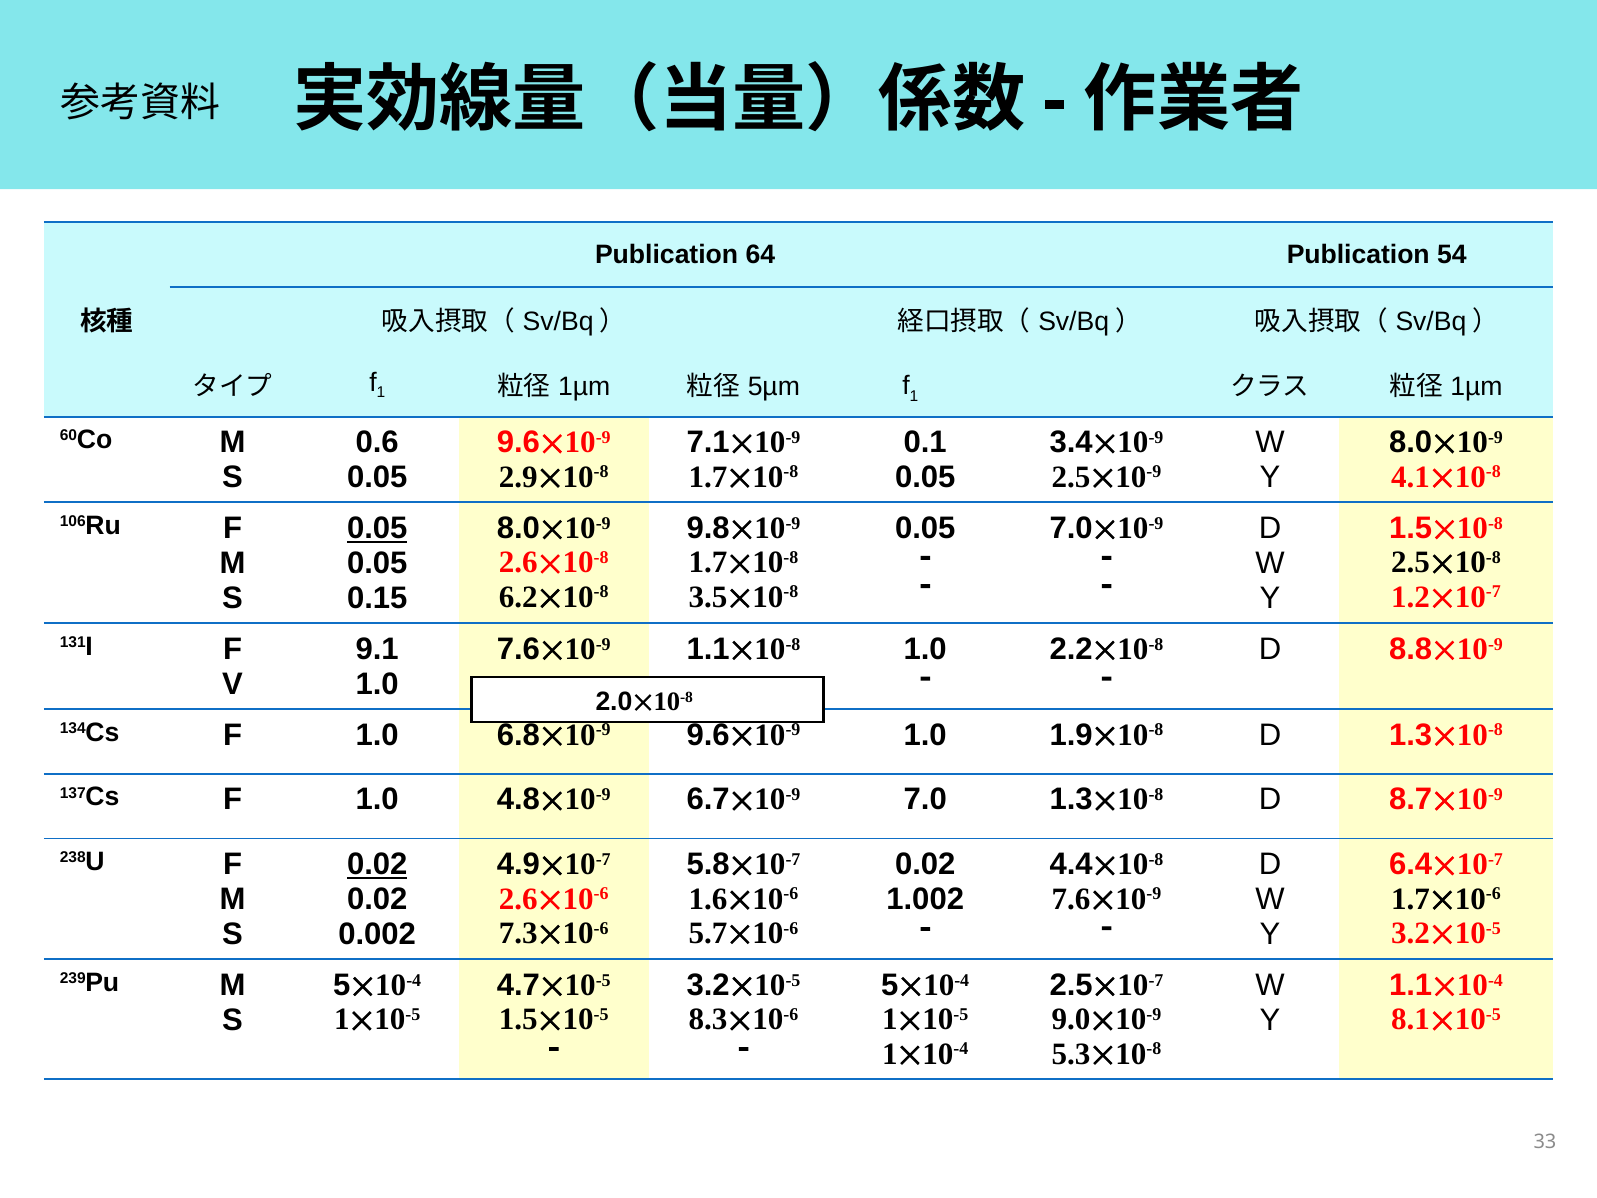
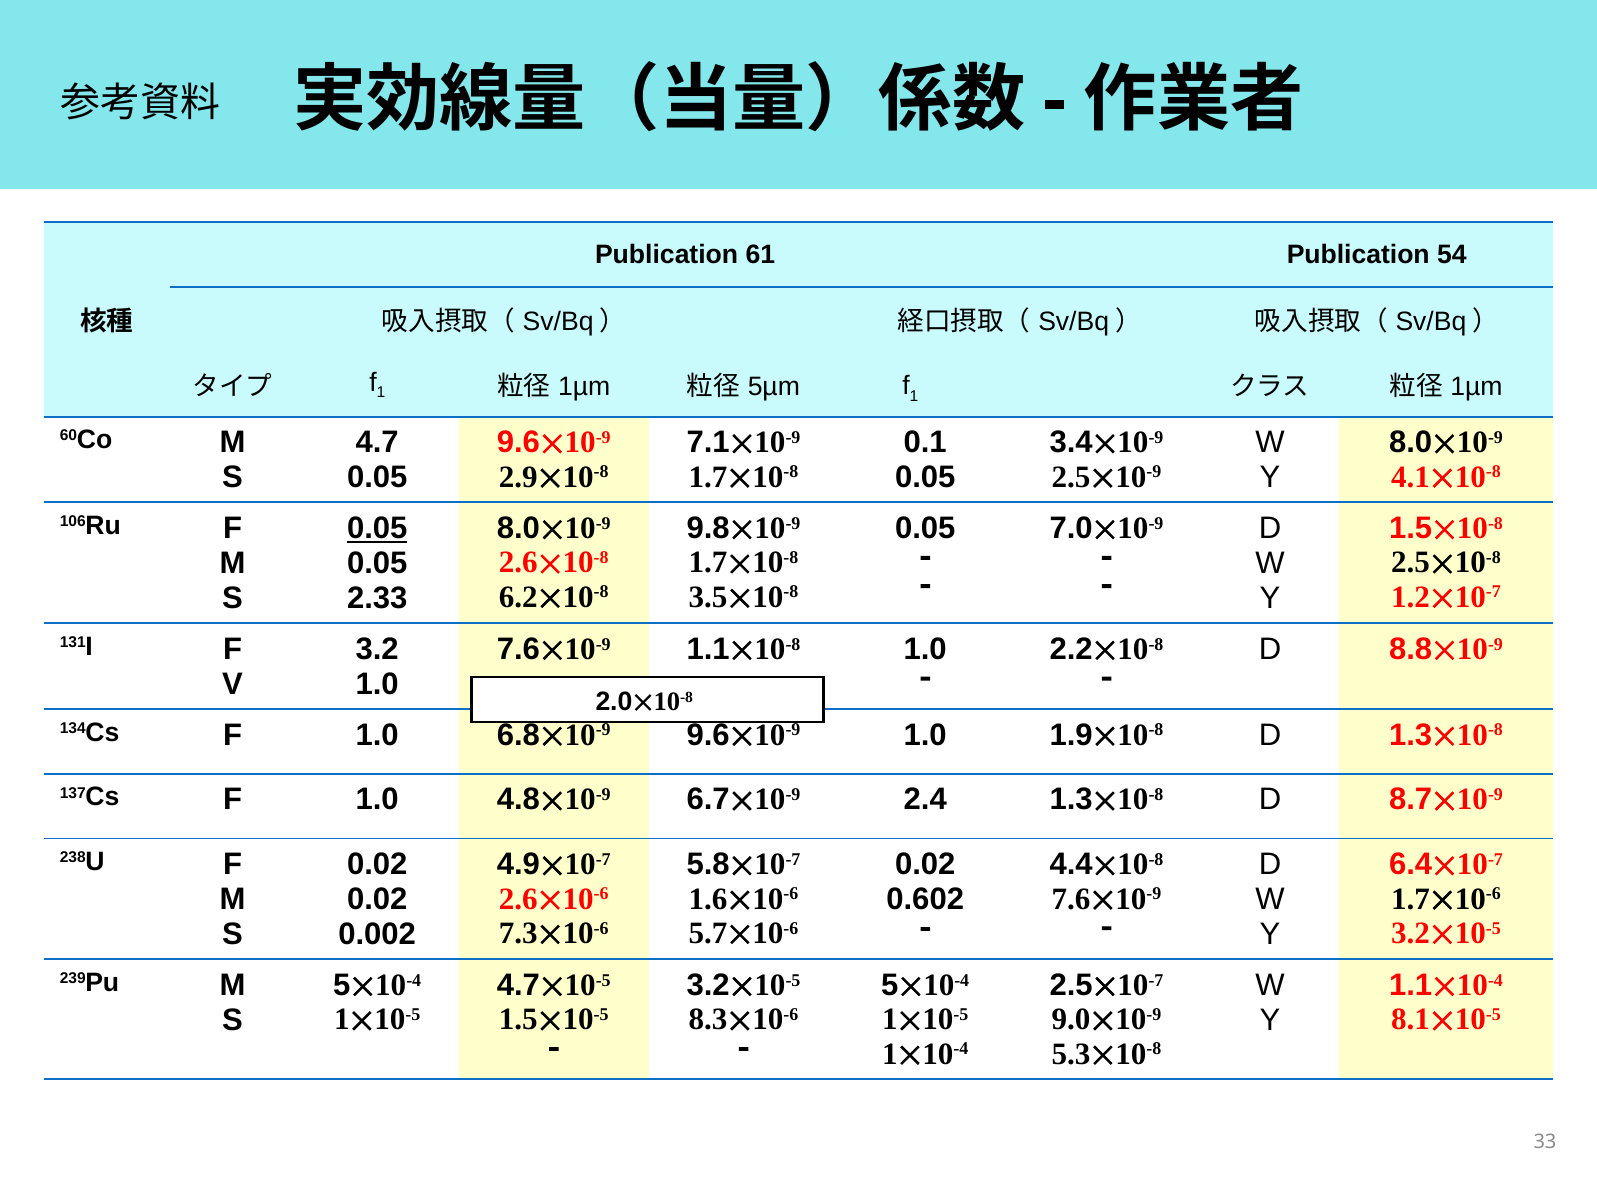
64: 64 -> 61 (760, 255)
0.6: 0.6 -> 4.7 (377, 442)
0.15: 0.15 -> 2.33 (377, 598)
9.1: 9.1 -> 3.2 (377, 649)
7.0: 7.0 -> 2.4 (925, 800)
0.02 underline: present -> none (377, 864)
1.002: 1.002 -> 0.602 (925, 899)
